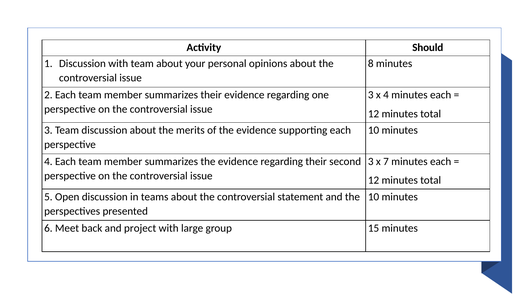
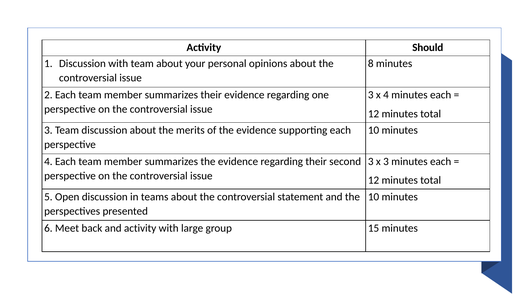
x 7: 7 -> 3 (386, 162)
and project: project -> activity (140, 228)
